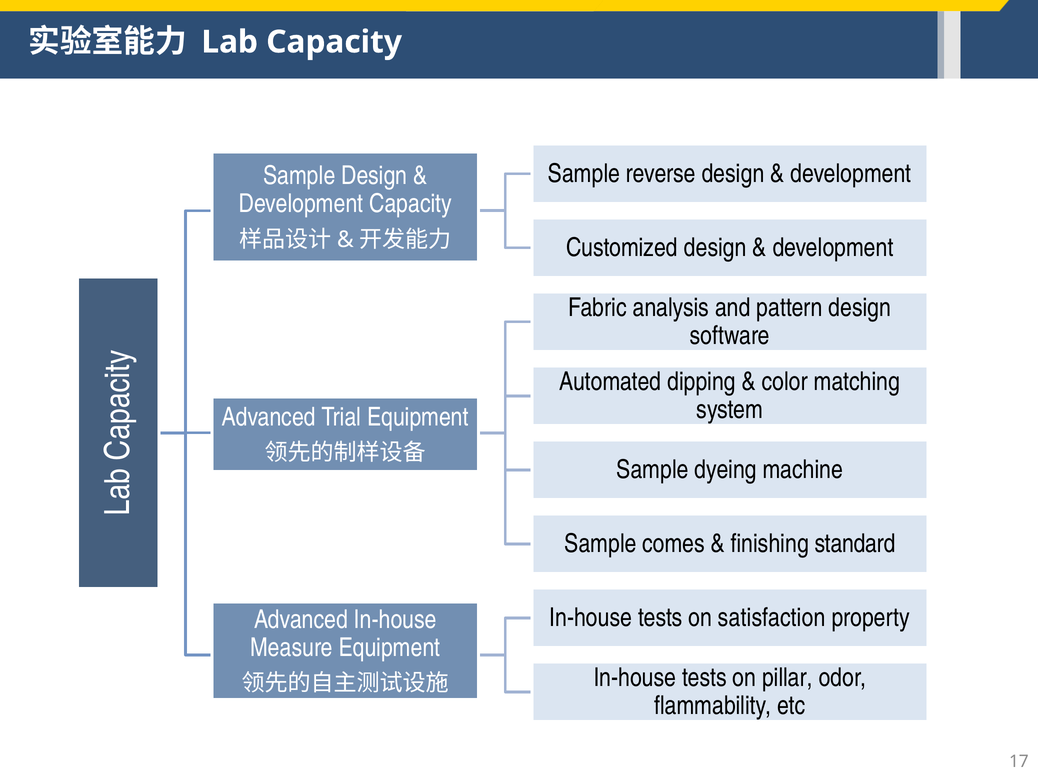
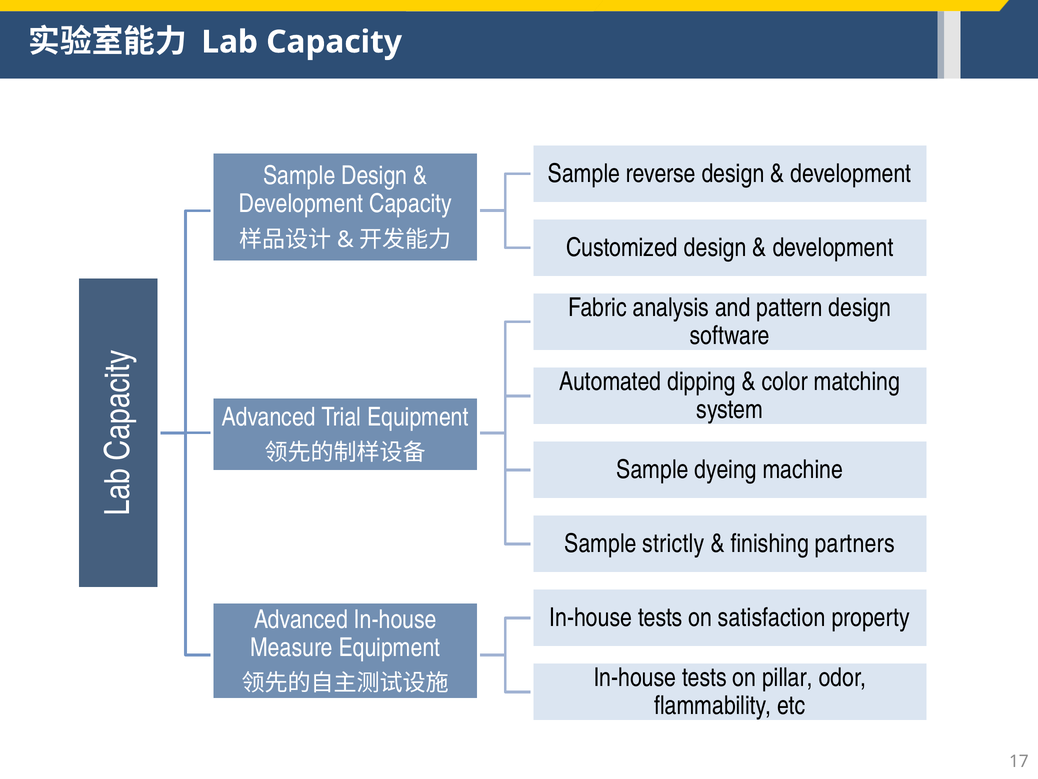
comes: comes -> strictly (673, 543)
standard: standard -> partners (855, 543)
